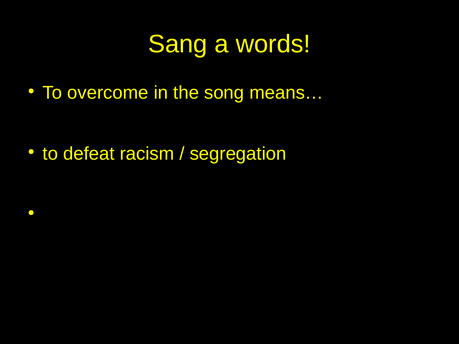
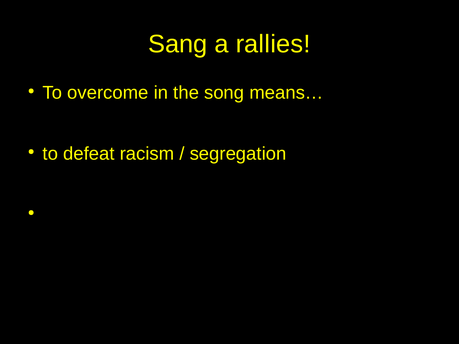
words: words -> rallies (273, 44)
